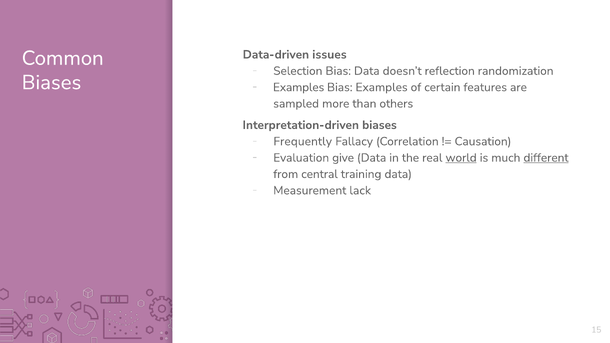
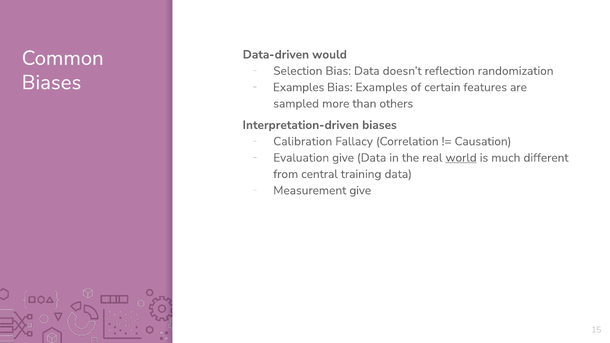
issues: issues -> would (330, 55)
Frequently: Frequently -> Calibration (303, 141)
different underline: present -> none (546, 158)
Measurement lack: lack -> give (360, 190)
